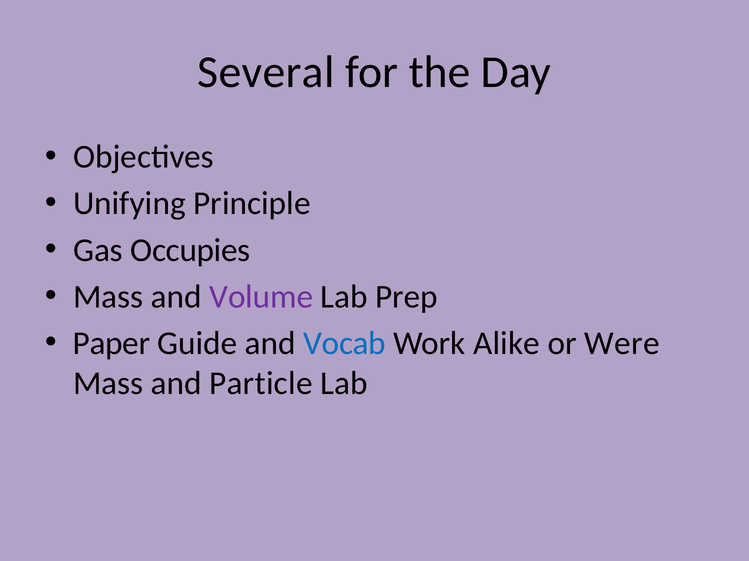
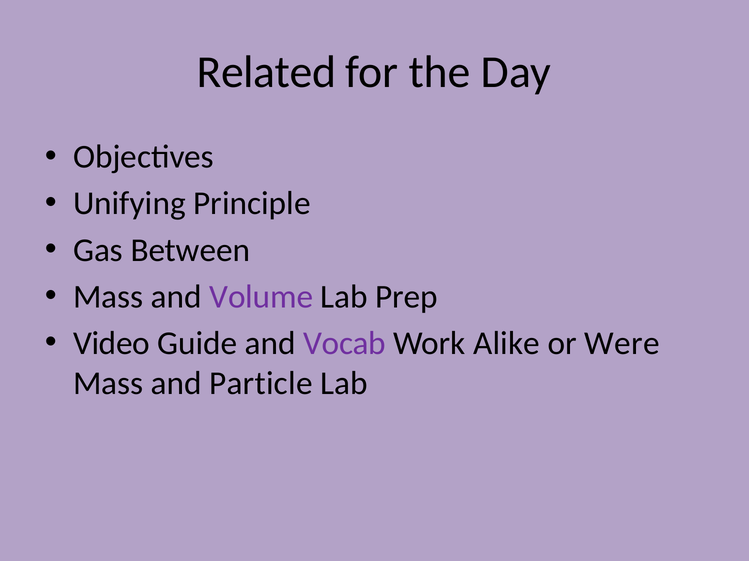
Several: Several -> Related (266, 73)
Occupies: Occupies -> Between (190, 250)
Paper: Paper -> Video (111, 344)
Vocab colour: blue -> purple (345, 344)
